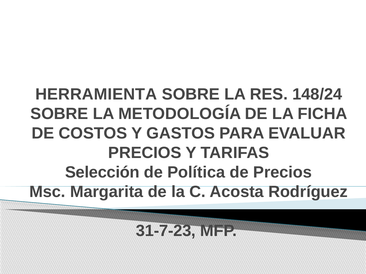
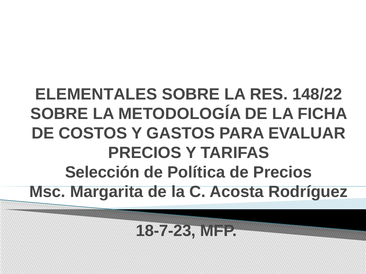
HERRAMIENTA: HERRAMIENTA -> ELEMENTALES (96, 95)
148/24: 148/24 -> 148/22 (317, 95)
31-7-23: 31-7-23 -> 18-7-23 (166, 231)
